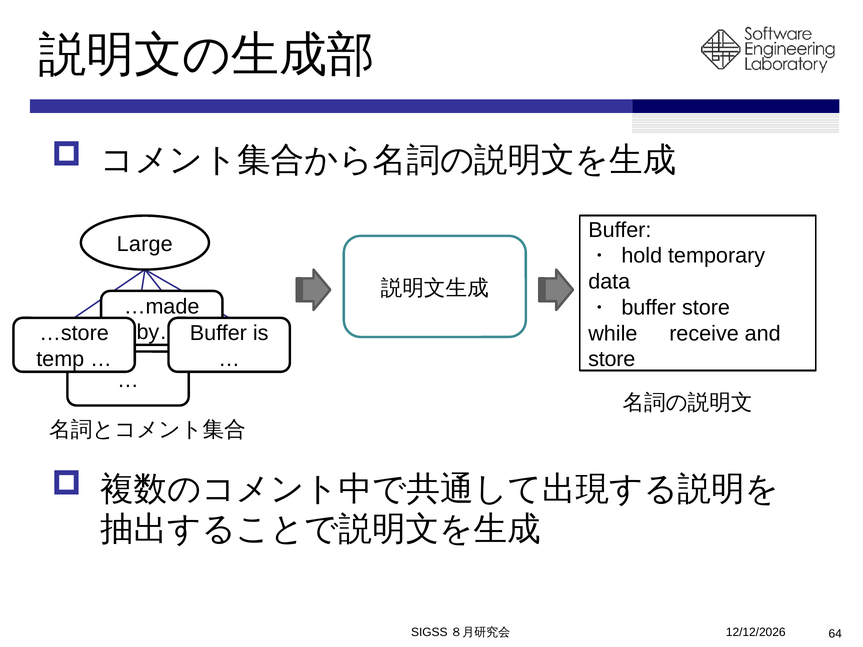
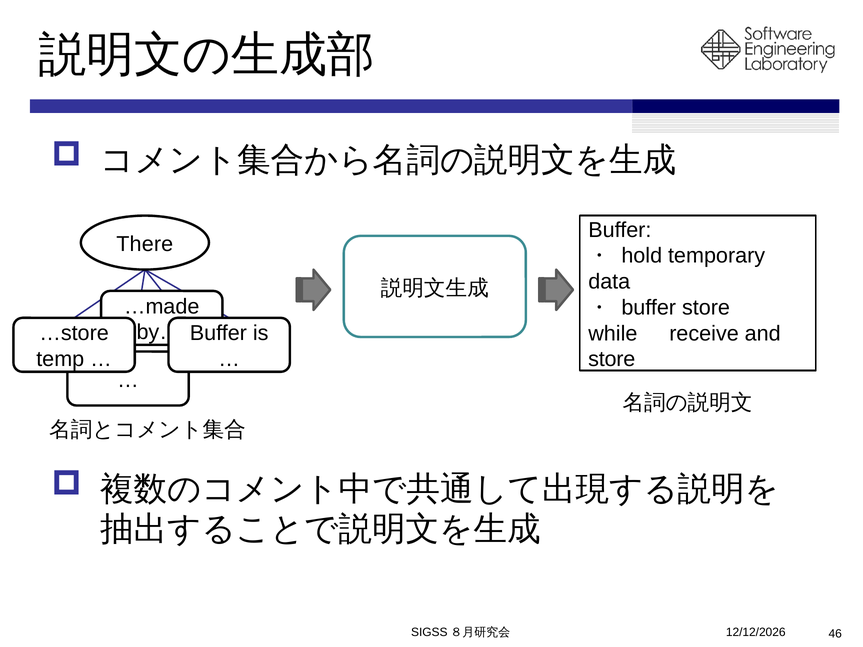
Large: Large -> There (145, 244)
64: 64 -> 46 (835, 634)
